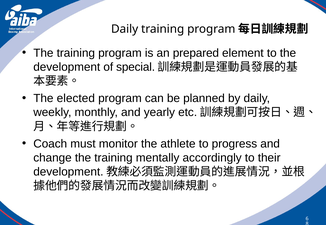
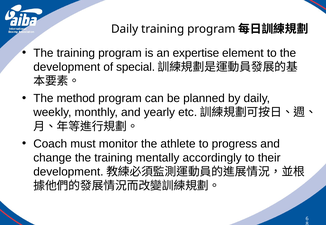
prepared: prepared -> expertise (196, 53)
elected: elected -> method (76, 99)
